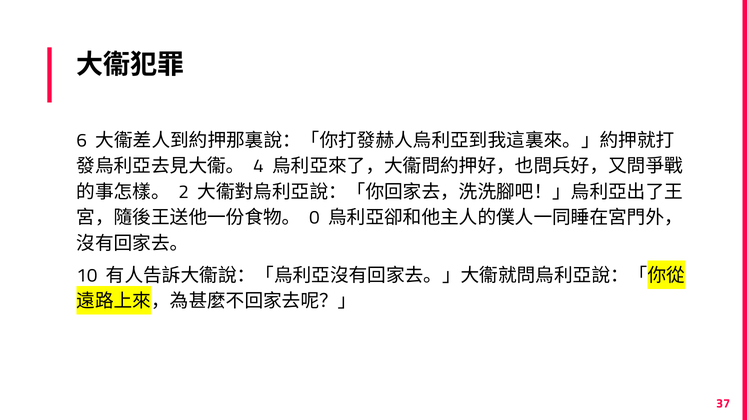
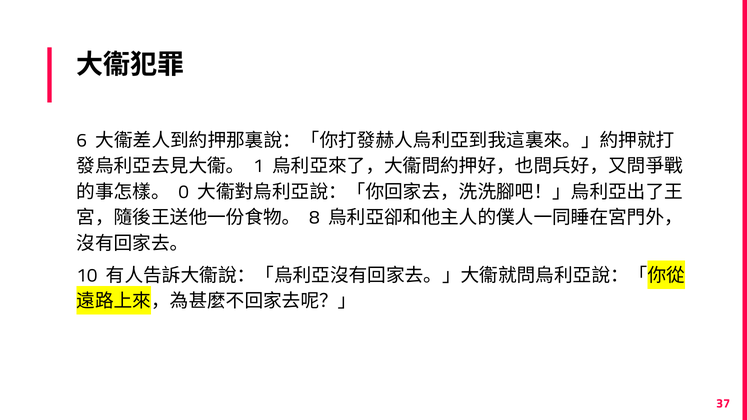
4: 4 -> 1 (258, 166)
2: 2 -> 0 (184, 192)
0: 0 -> 8 (314, 218)
